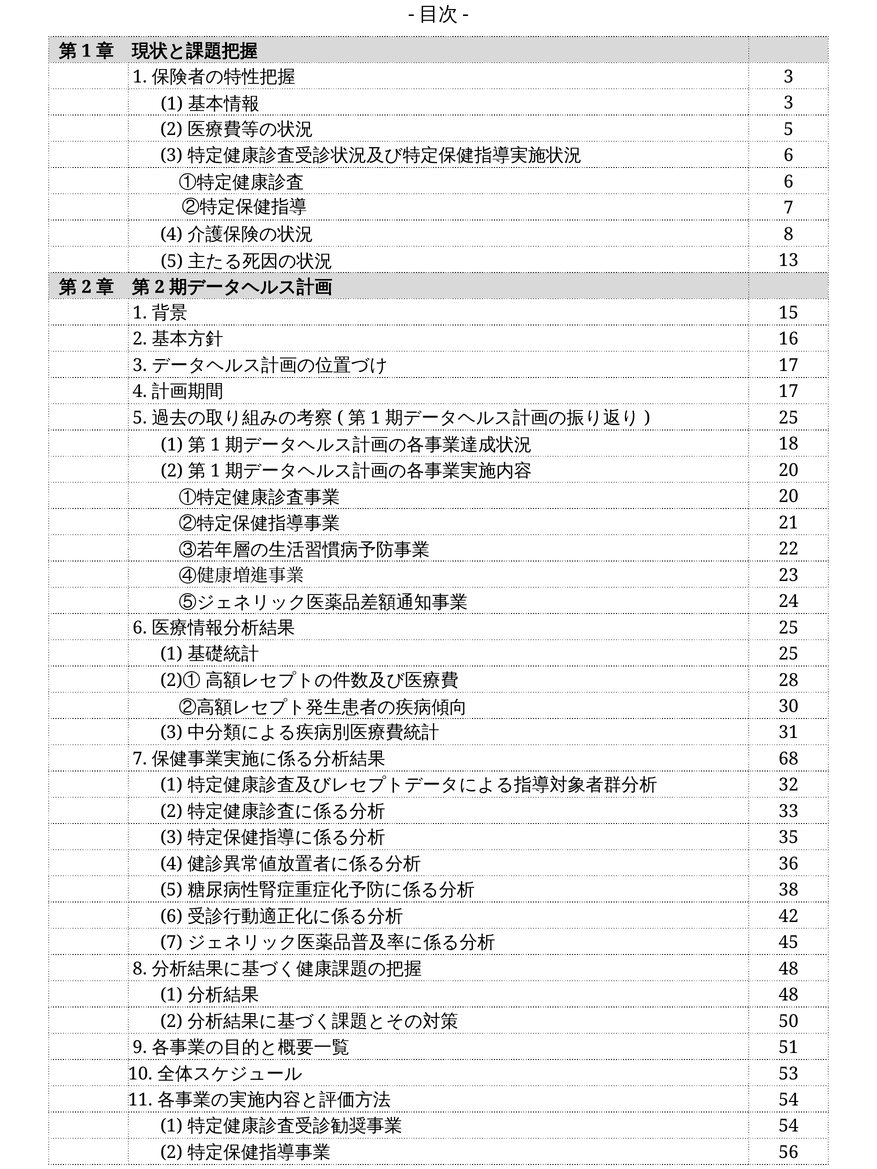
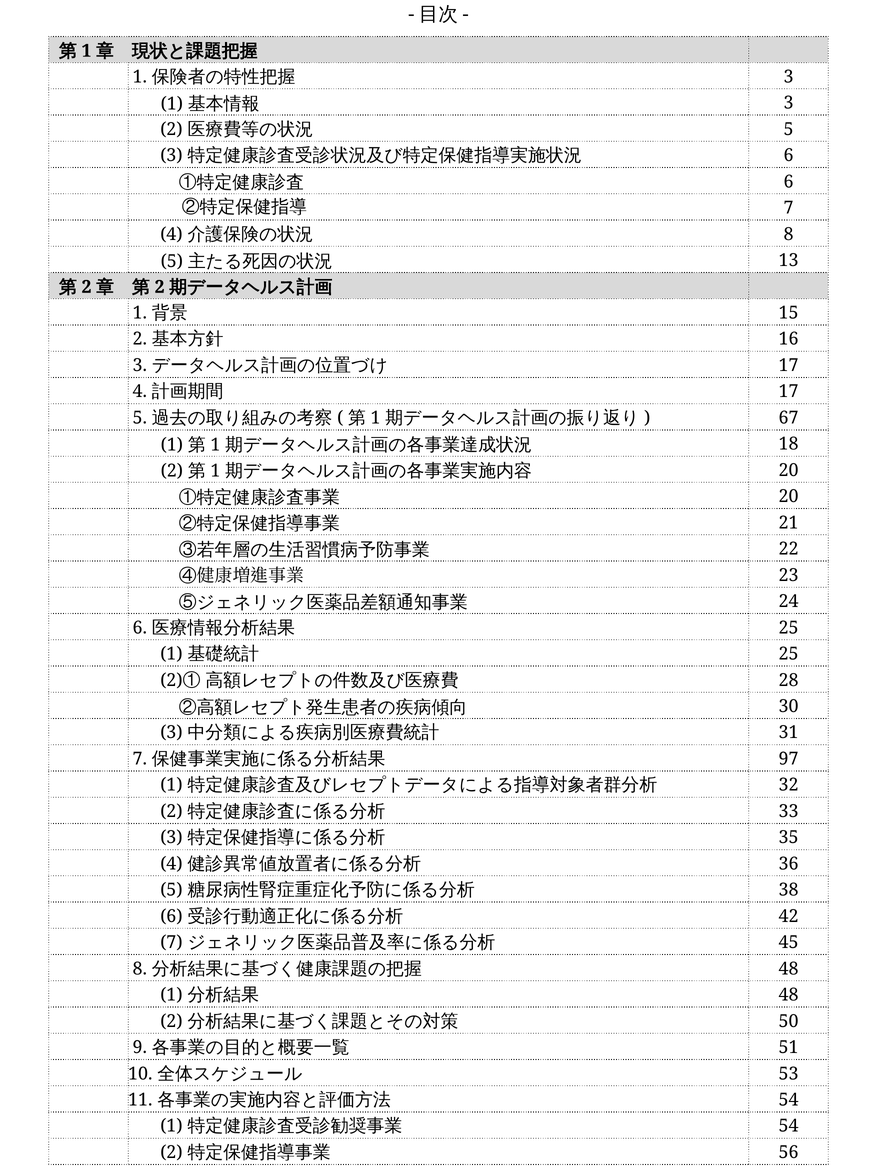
25: 25 -> 67 (789, 418)
68: 68 -> 97 (789, 759)
